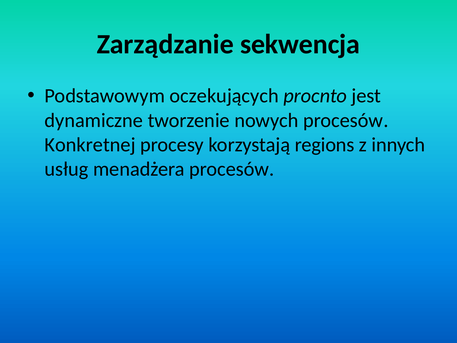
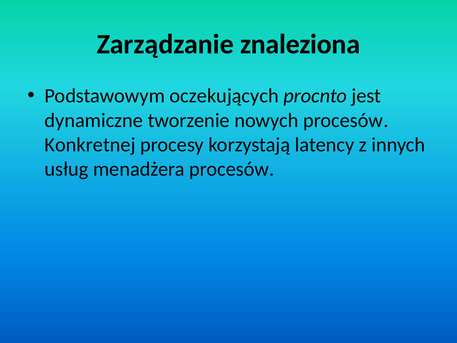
sekwencja: sekwencja -> znaleziona (300, 44)
regions: regions -> latency (325, 145)
